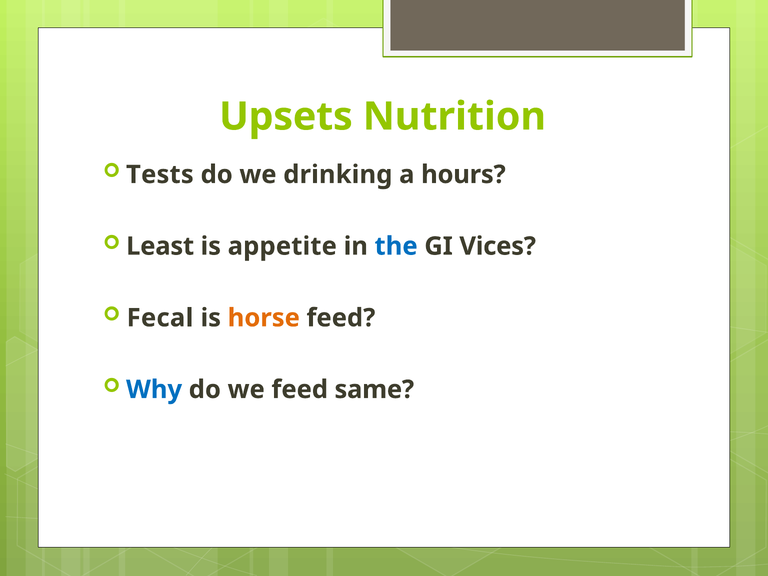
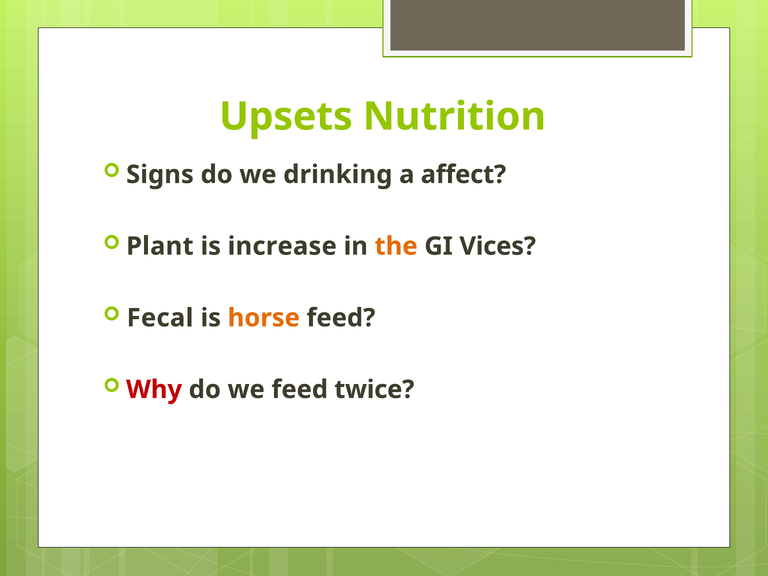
Tests: Tests -> Signs (160, 175)
hours: hours -> affect (463, 175)
Least: Least -> Plant (160, 246)
appetite: appetite -> increase (282, 246)
the colour: blue -> orange (396, 246)
Why colour: blue -> red (154, 390)
same: same -> twice (374, 390)
